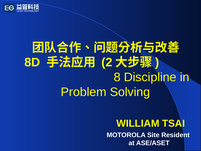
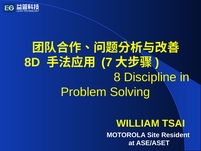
2: 2 -> 7 (107, 62)
